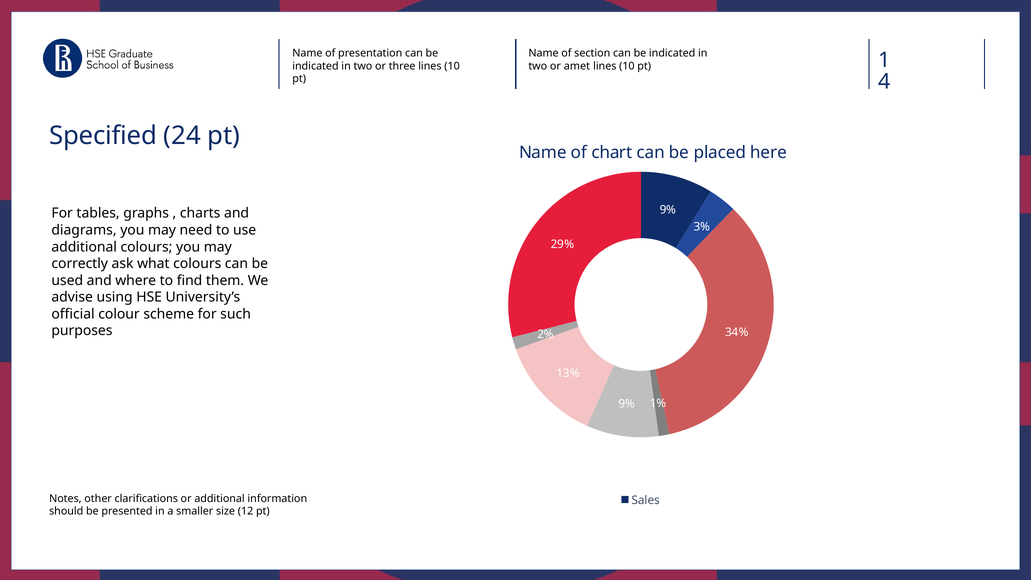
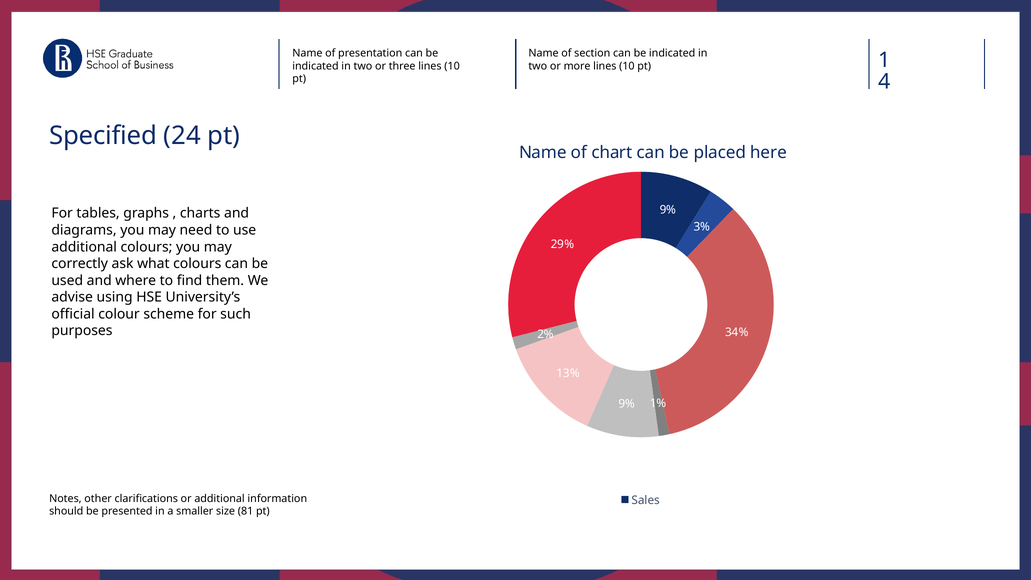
amet: amet -> more (577, 66)
12: 12 -> 81 (246, 511)
